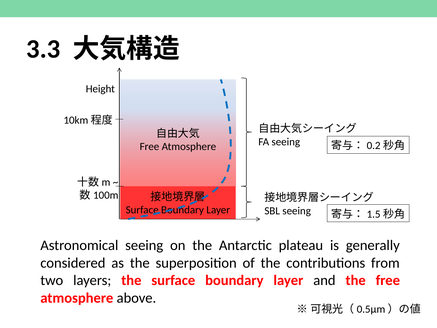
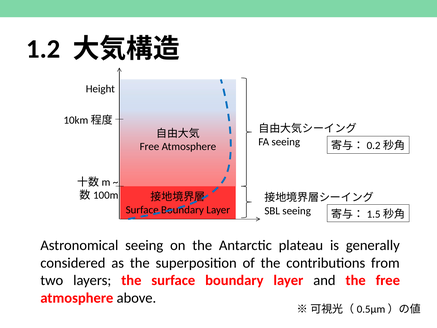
3.3: 3.3 -> 1.2 (43, 49)
